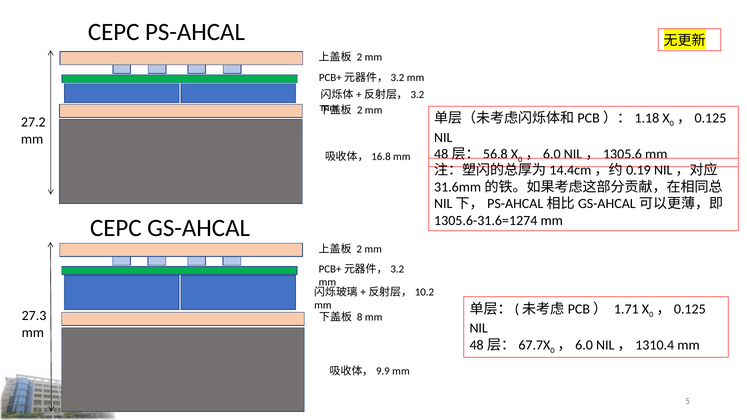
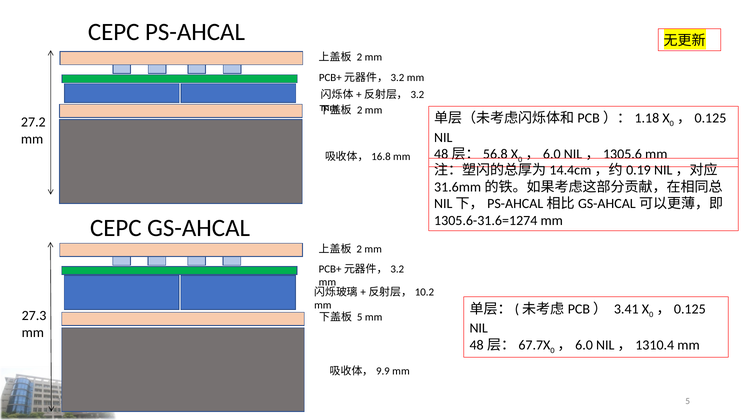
1.71: 1.71 -> 3.41 (626, 309)
8: 8 -> 5 (360, 317)
